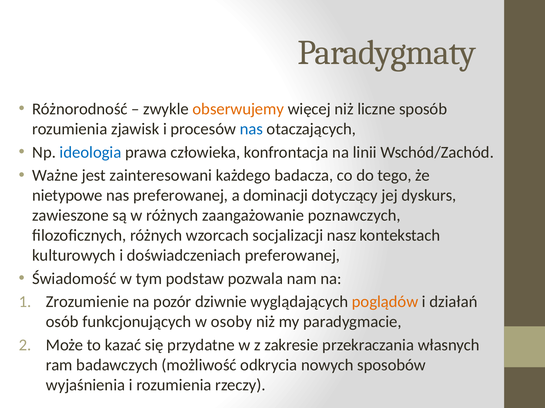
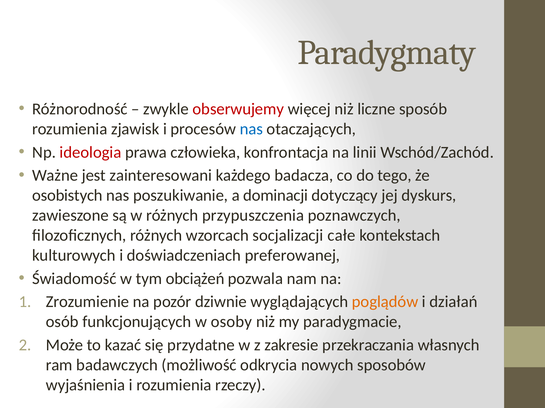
obserwujemy colour: orange -> red (238, 109)
ideologia colour: blue -> red (91, 153)
nietypowe: nietypowe -> osobistych (67, 196)
nas preferowanej: preferowanej -> poszukiwanie (181, 196)
zaangażowanie: zaangażowanie -> przypuszczenia (253, 216)
nasz: nasz -> całe (341, 236)
podstaw: podstaw -> obciążeń (195, 279)
